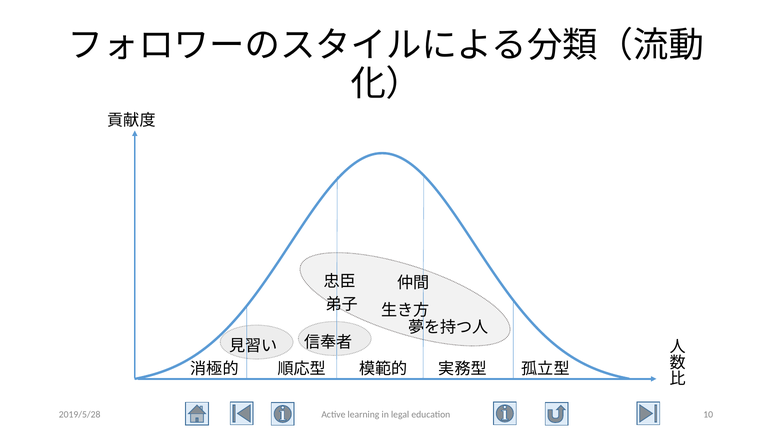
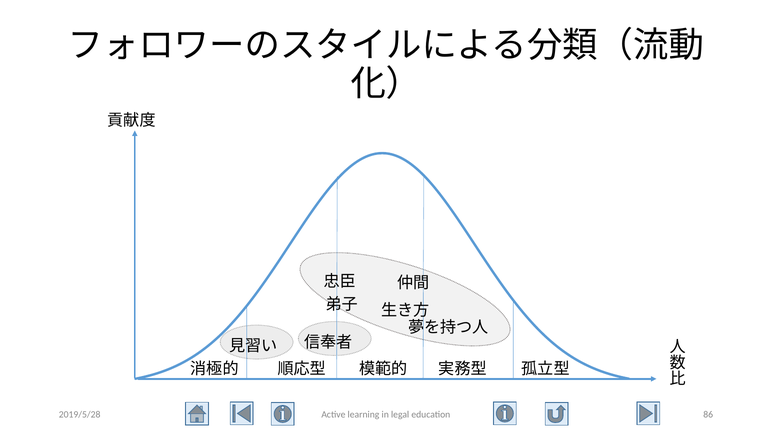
10: 10 -> 86 (708, 415)
